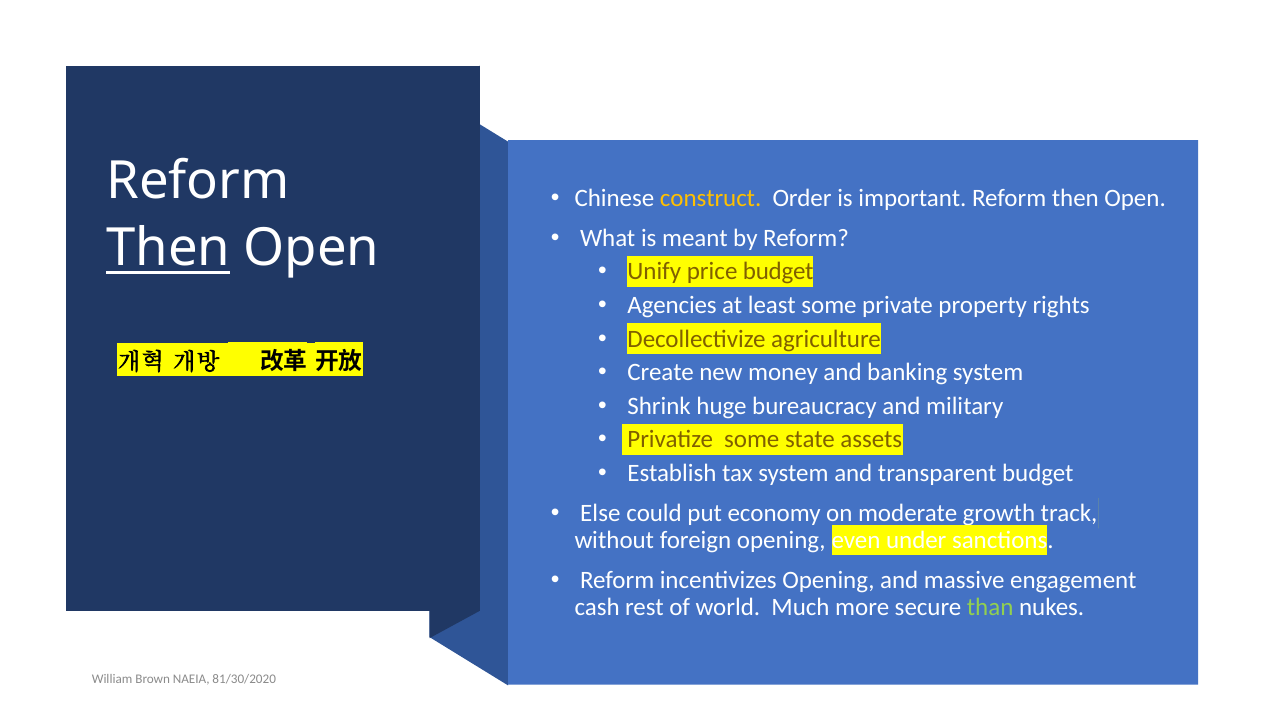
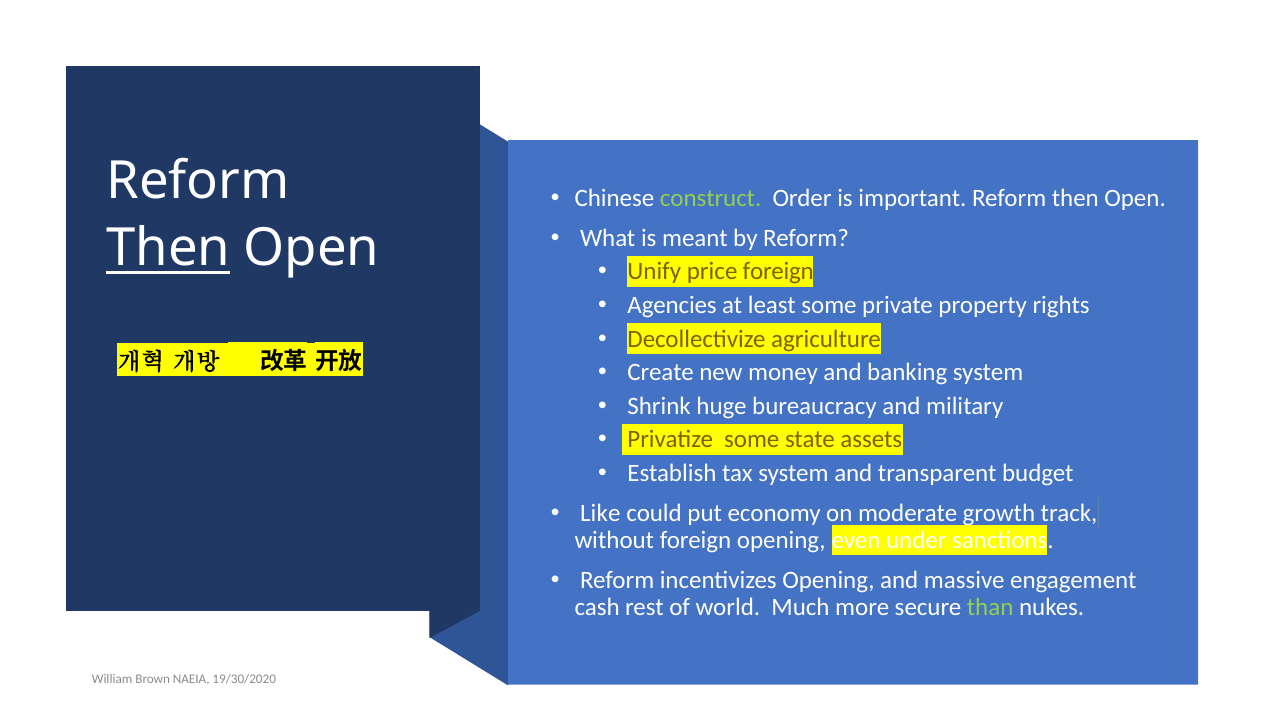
construct colour: yellow -> light green (711, 198)
price budget: budget -> foreign (778, 272)
Else: Else -> Like (600, 513)
81/30/2020: 81/30/2020 -> 19/30/2020 (244, 679)
